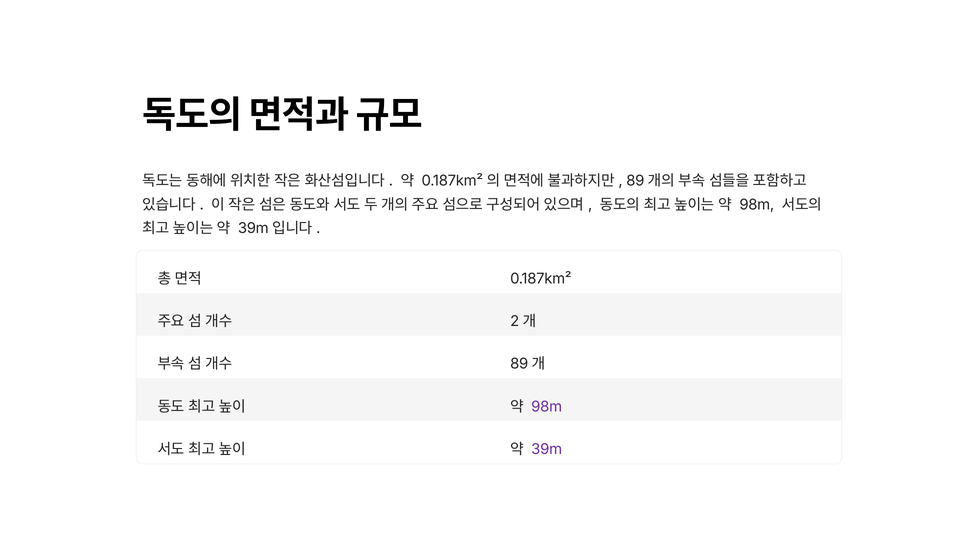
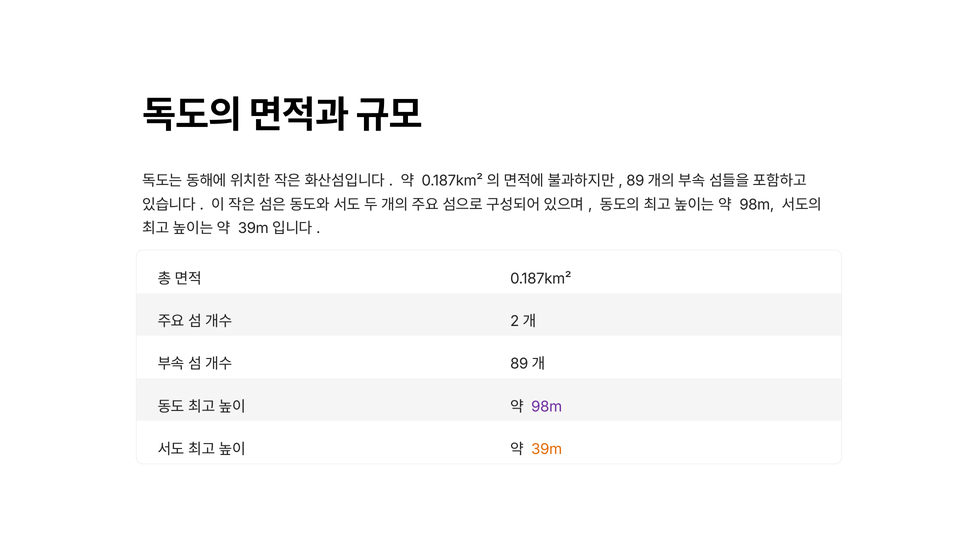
39m colour: purple -> orange (547, 449)
